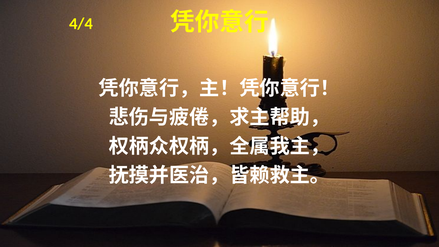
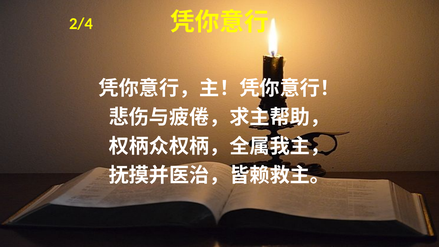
4/4: 4/4 -> 2/4 (81, 24)
